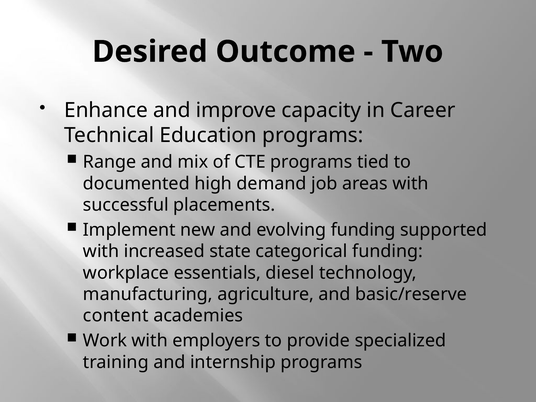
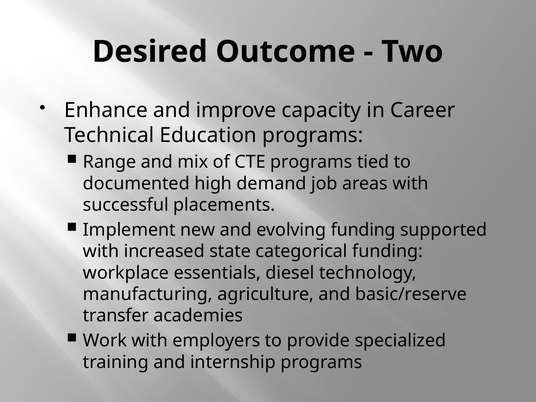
content: content -> transfer (116, 316)
